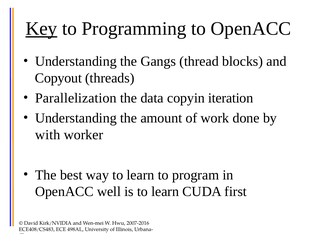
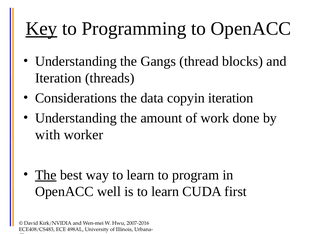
Copyout: Copyout -> Iteration (58, 78)
Parallelization: Parallelization -> Considerations (76, 98)
The underline: none -> present (46, 175)
